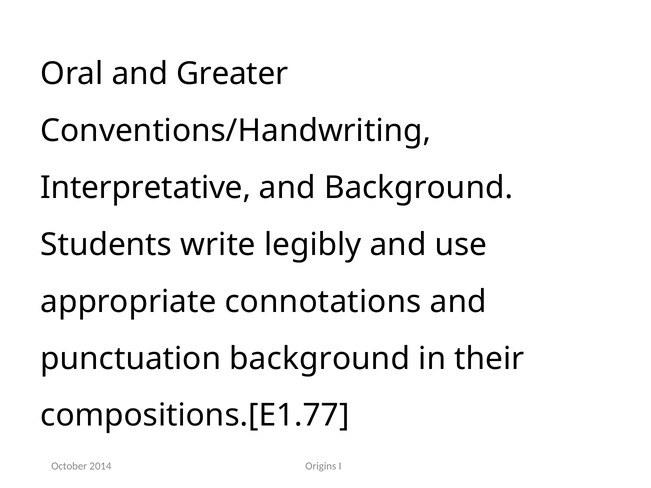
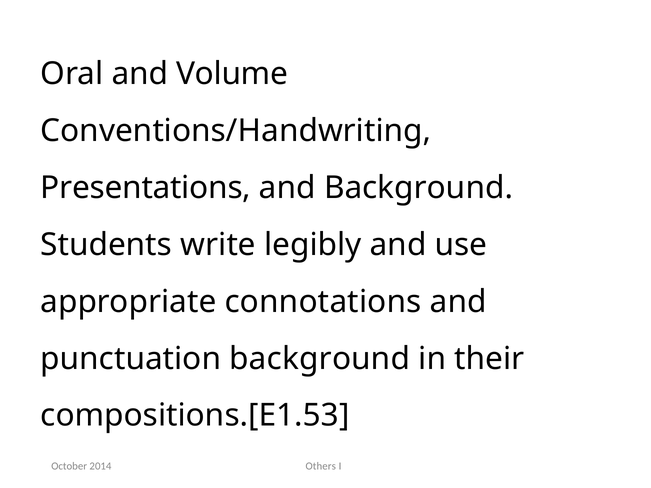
Greater: Greater -> Volume (232, 74)
Interpretative: Interpretative -> Presentations (146, 188)
compositions.[E1.77: compositions.[E1.77 -> compositions.[E1.53 (195, 416)
Origins: Origins -> Others (321, 466)
